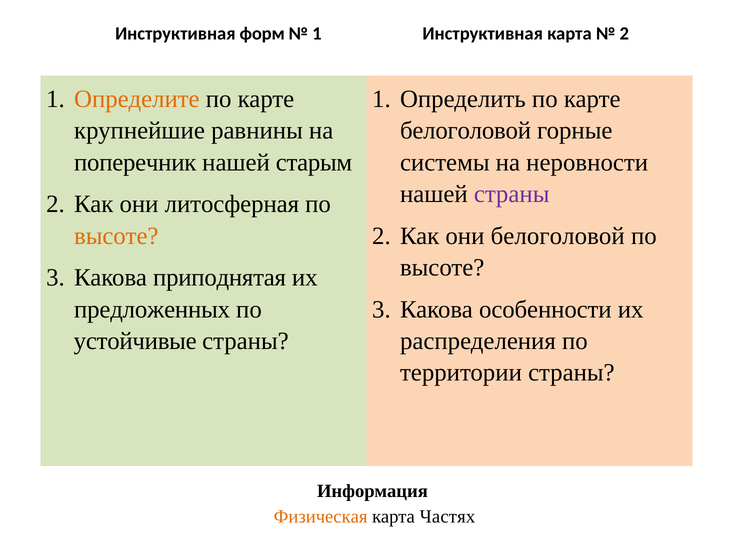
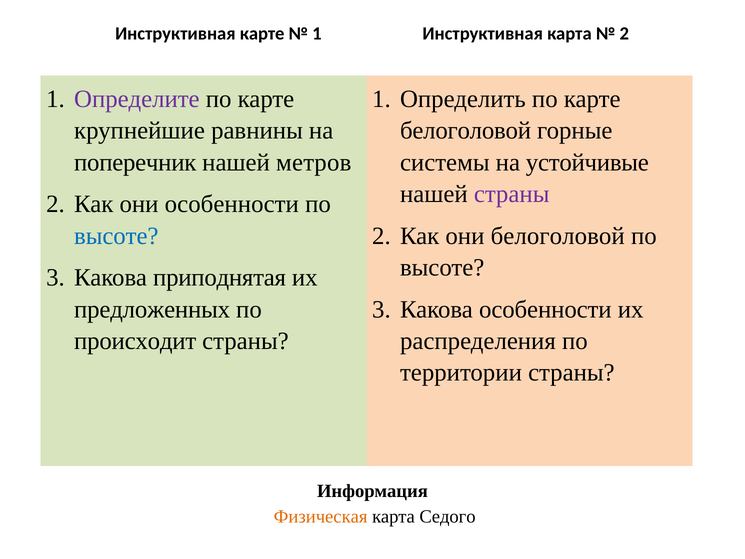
Инструктивная форм: форм -> карте (262, 34)
Определите colour: orange -> purple (137, 99)
старым: старым -> метров (314, 162)
неровности: неровности -> устойчивые (587, 162)
они литосферная: литосферная -> особенности (232, 204)
высоте colour: orange -> blue (116, 236)
устойчивые: устойчивые -> происходит (135, 341)
Частях: Частях -> Седого (448, 517)
